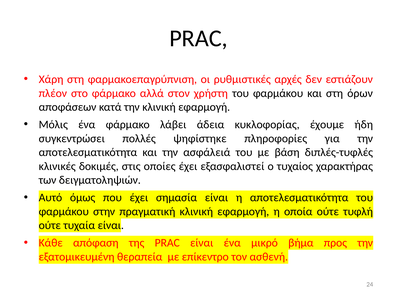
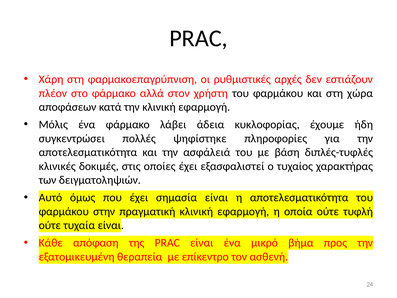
όρων: όρων -> χώρα (360, 93)
